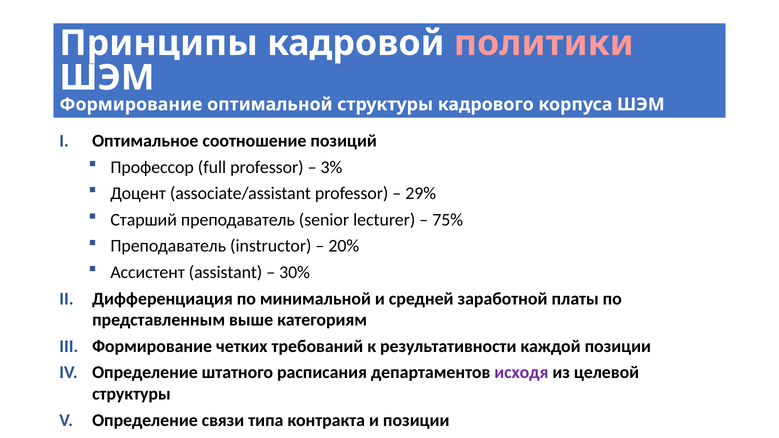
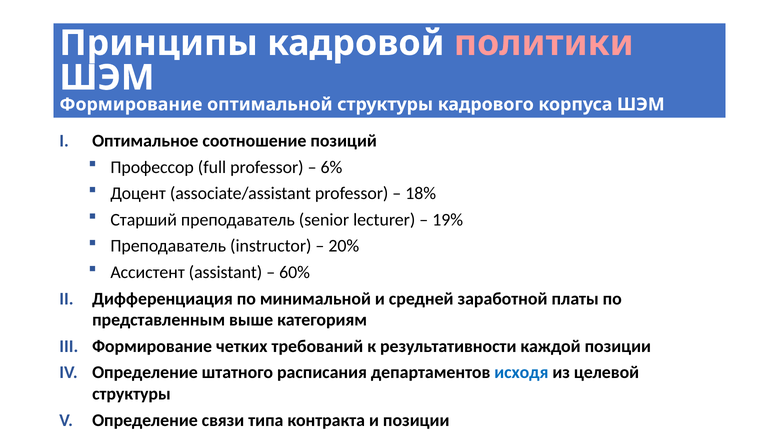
3%: 3% -> 6% (331, 167)
29%: 29% -> 18% (421, 194)
75%: 75% -> 19% (448, 220)
30%: 30% -> 60% (295, 272)
исходя colour: purple -> blue (521, 373)
